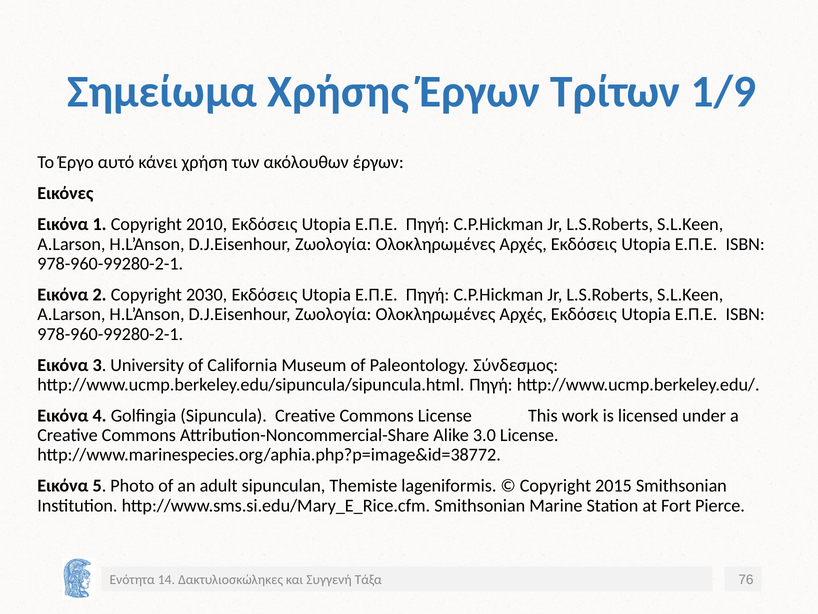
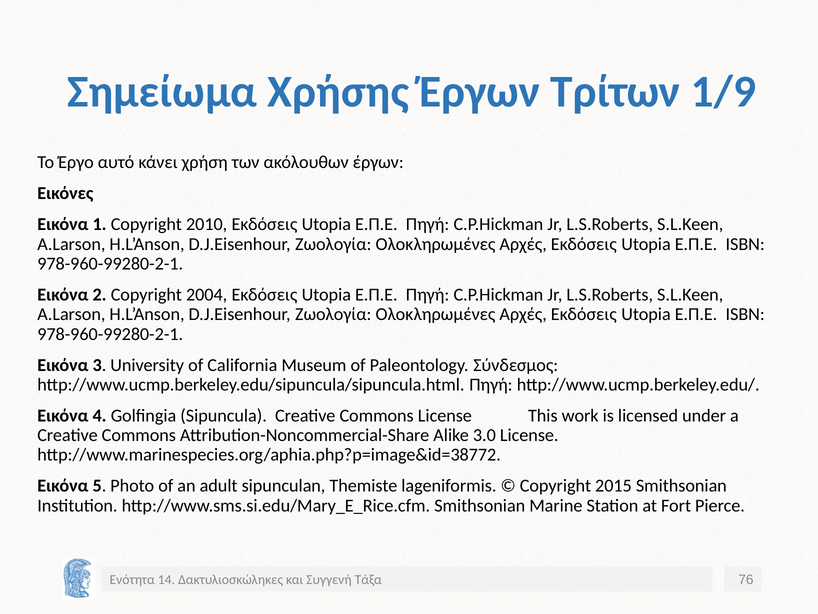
2030: 2030 -> 2004 (207, 295)
